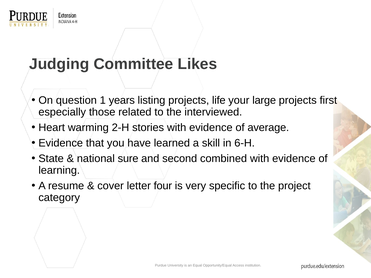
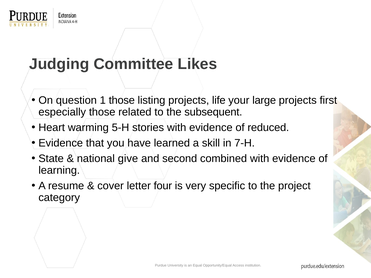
1 years: years -> those (122, 100)
interviewed: interviewed -> subsequent (213, 112)
2-H: 2-H -> 5-H (120, 128)
average: average -> reduced (268, 128)
6-H: 6-H -> 7-H (245, 143)
sure: sure -> give (128, 159)
